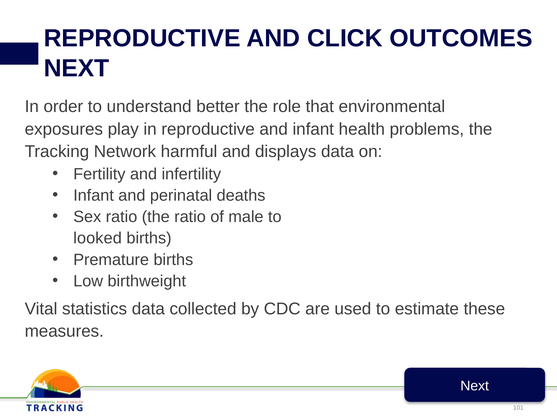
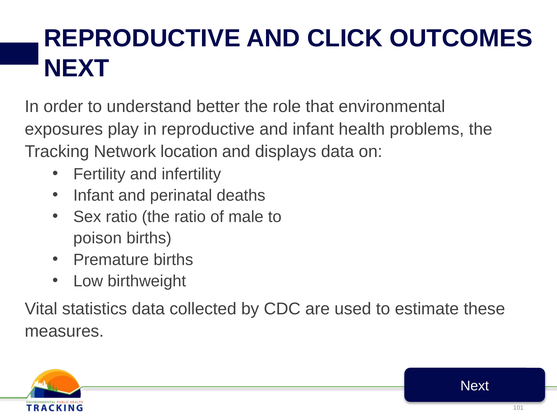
harmful: harmful -> location (189, 152)
looked: looked -> poison (98, 238)
